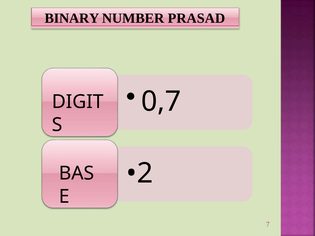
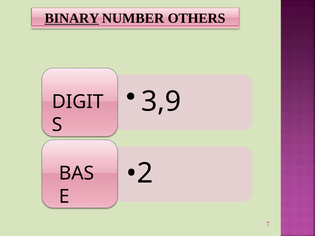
BINARY underline: none -> present (72, 18)
PRASAD: PRASAD -> OTHERS (197, 18)
0,7: 0,7 -> 3,9 (161, 102)
